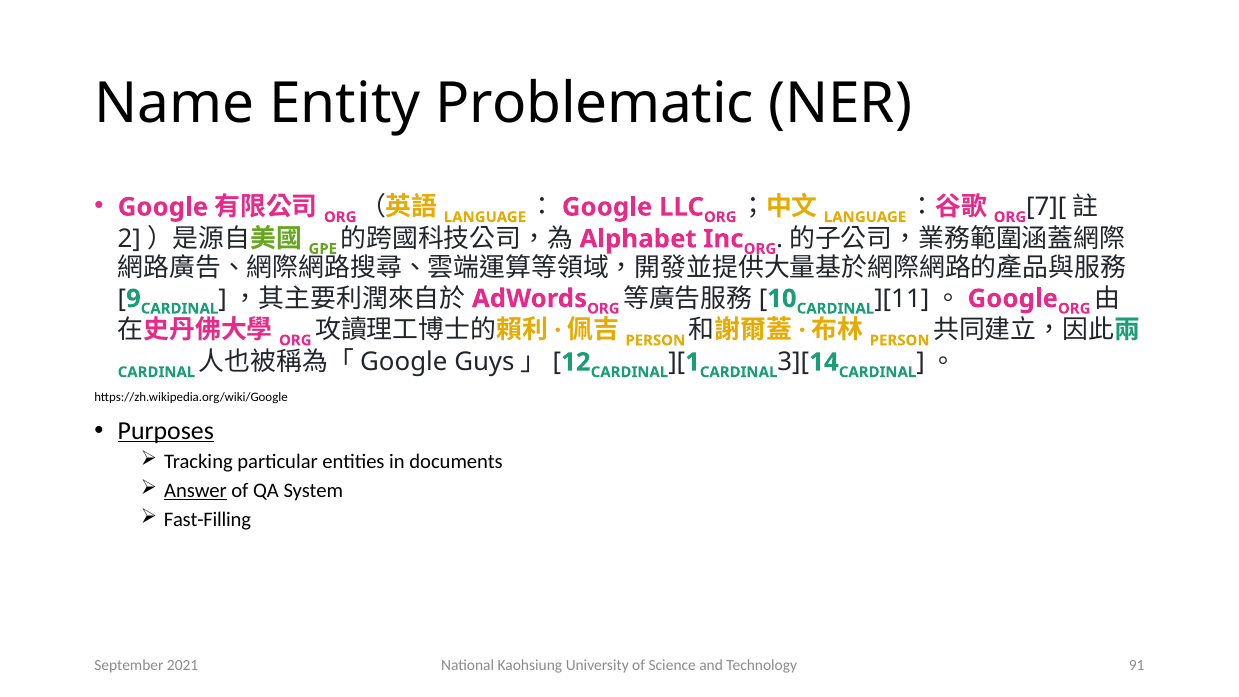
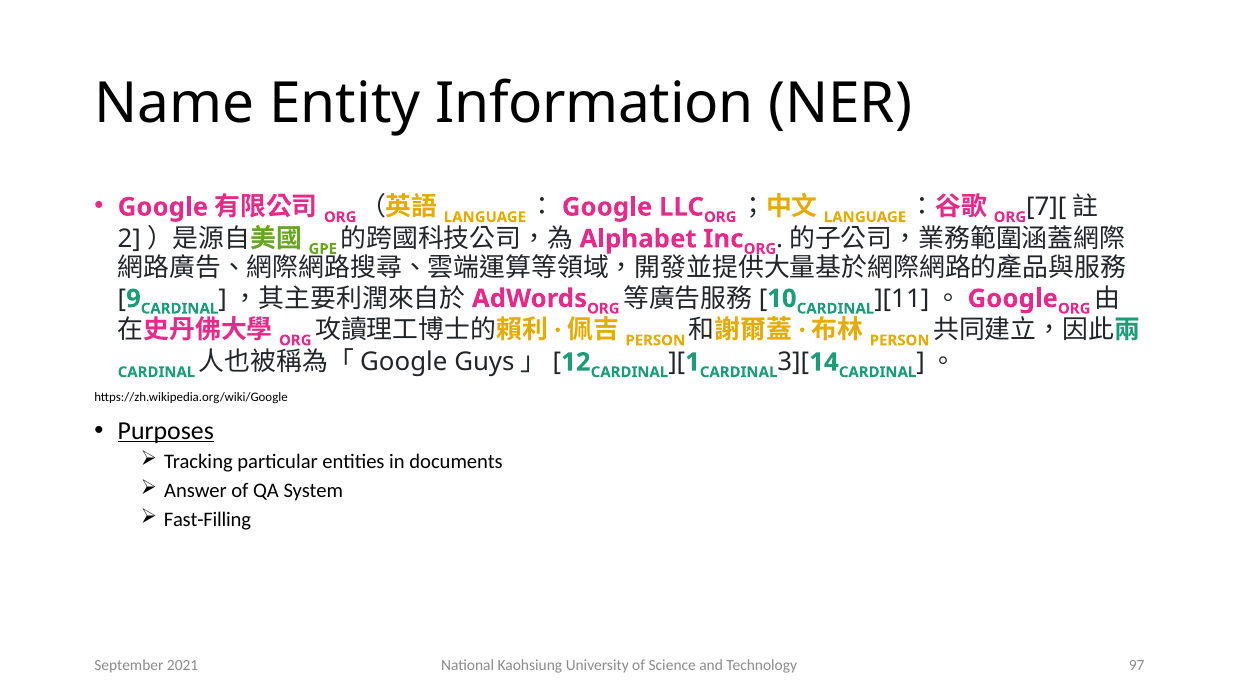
Problematic: Problematic -> Information (594, 104)
Answer underline: present -> none (195, 491)
91: 91 -> 97 (1137, 665)
